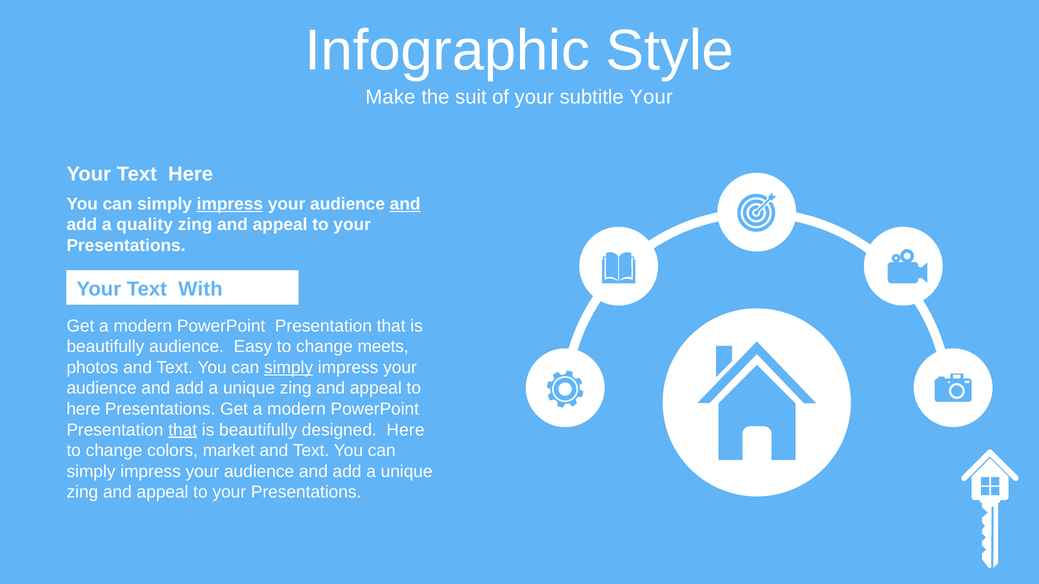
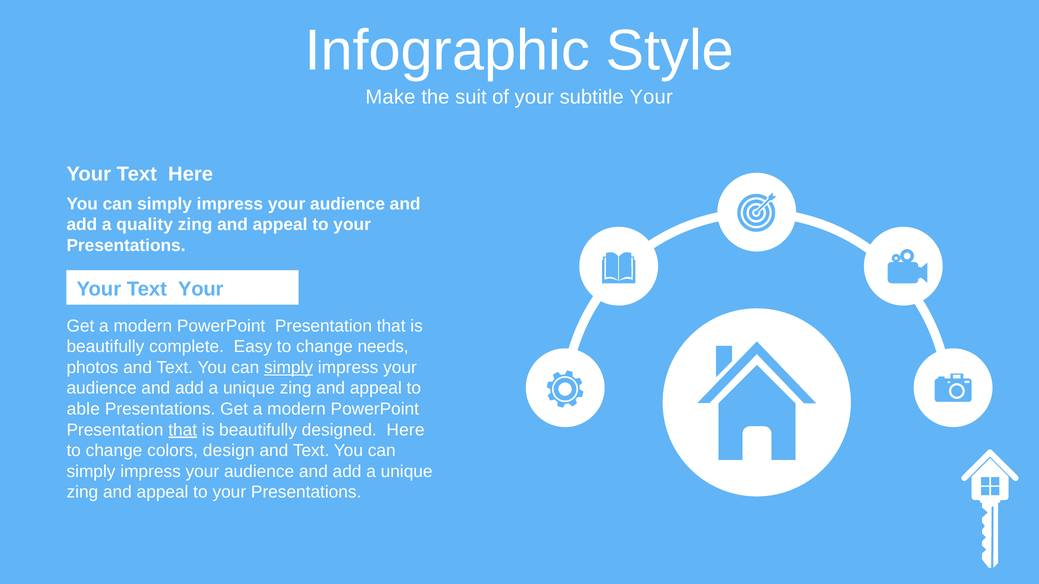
impress underline: present -> none (230, 204)
and underline: present -> none (405, 204)
Text With: With -> Your (201, 289)
beautifully audience: audience -> complete (187, 347)
meets: meets -> needs (383, 347)
here: here -> able (83, 409)
market: market -> design (229, 451)
